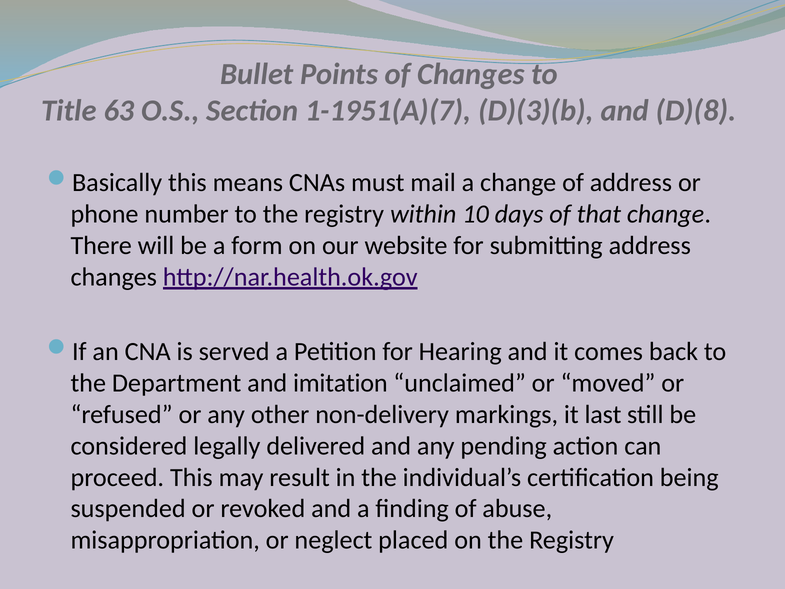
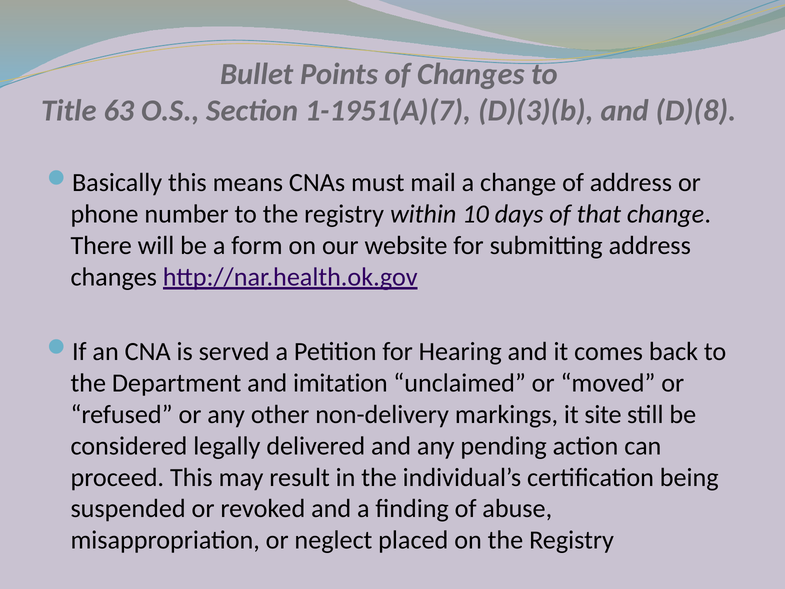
last: last -> site (603, 414)
